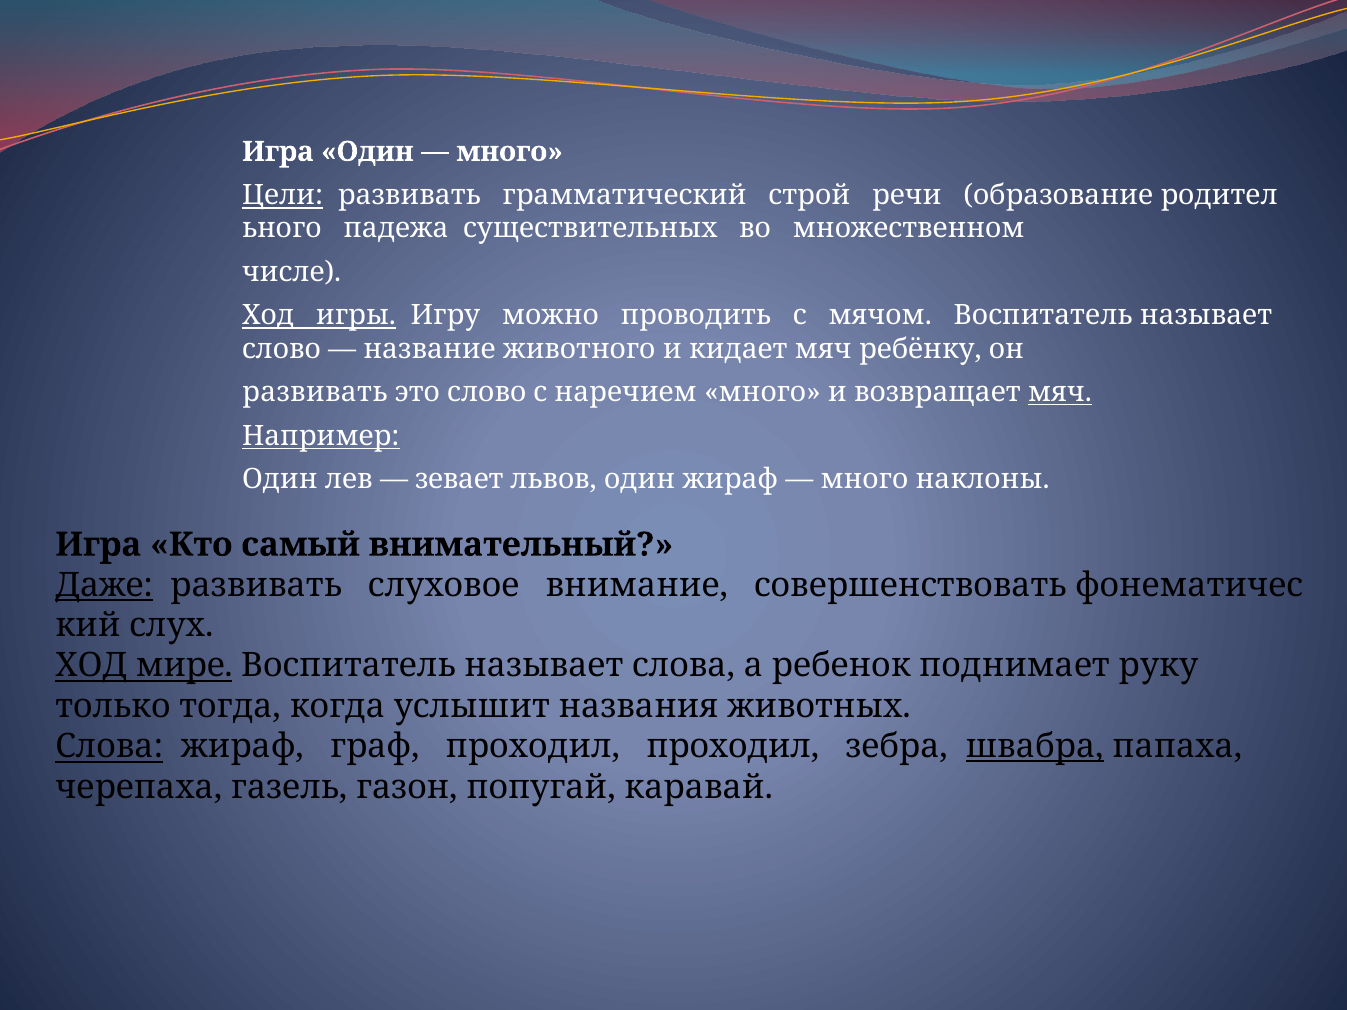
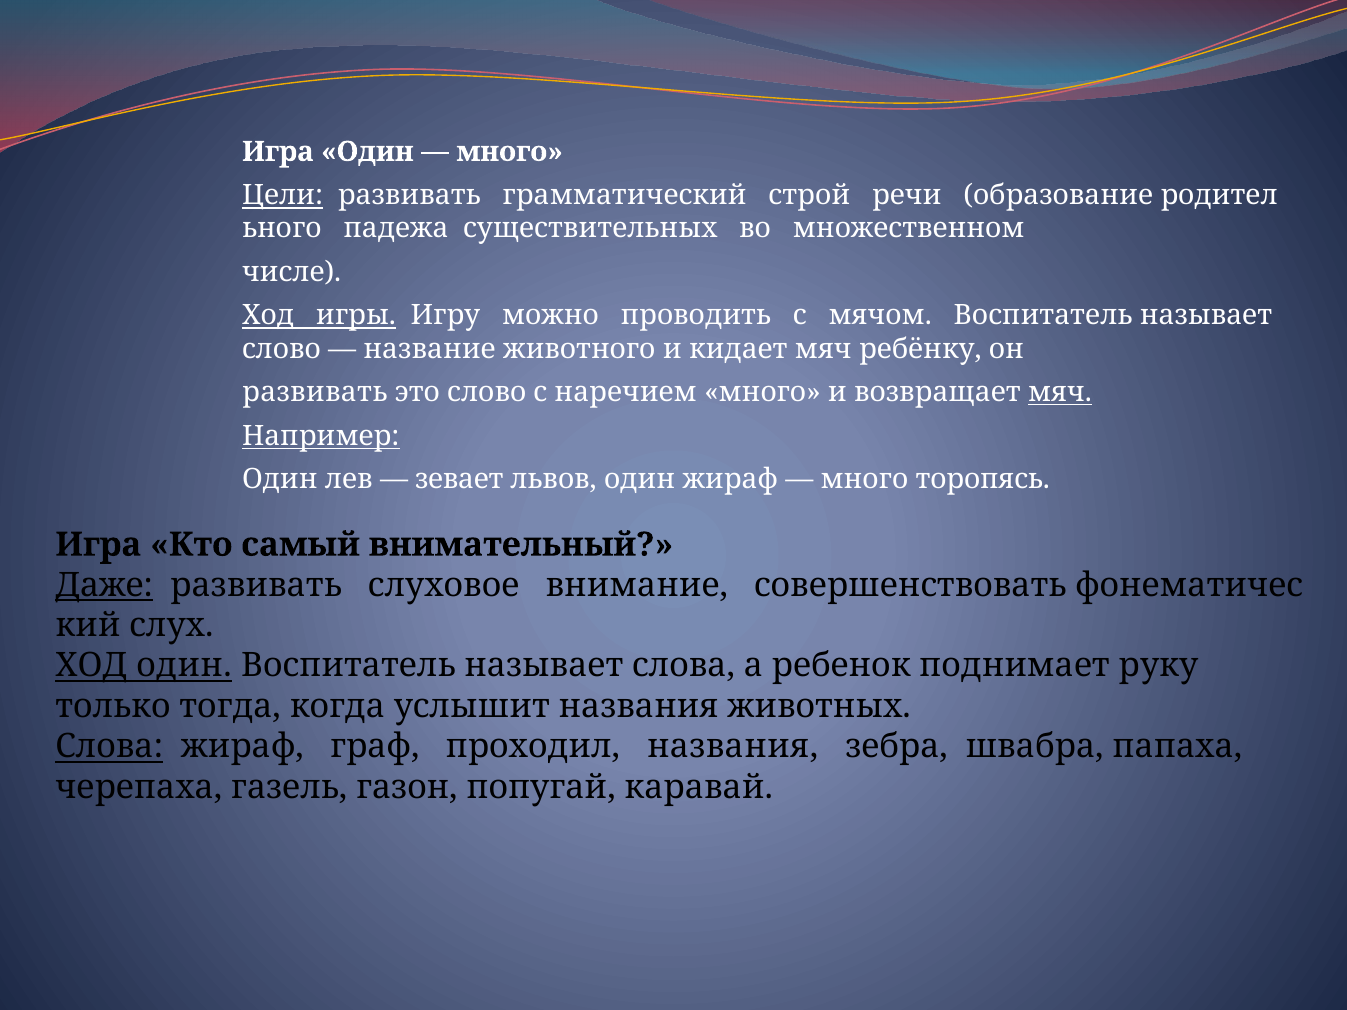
наклоны: наклоны -> торопясь (983, 479)
ХОД мире: мире -> один (184, 666)
проходил проходил: проходил -> названия (733, 747)
швабра underline: present -> none (1035, 747)
